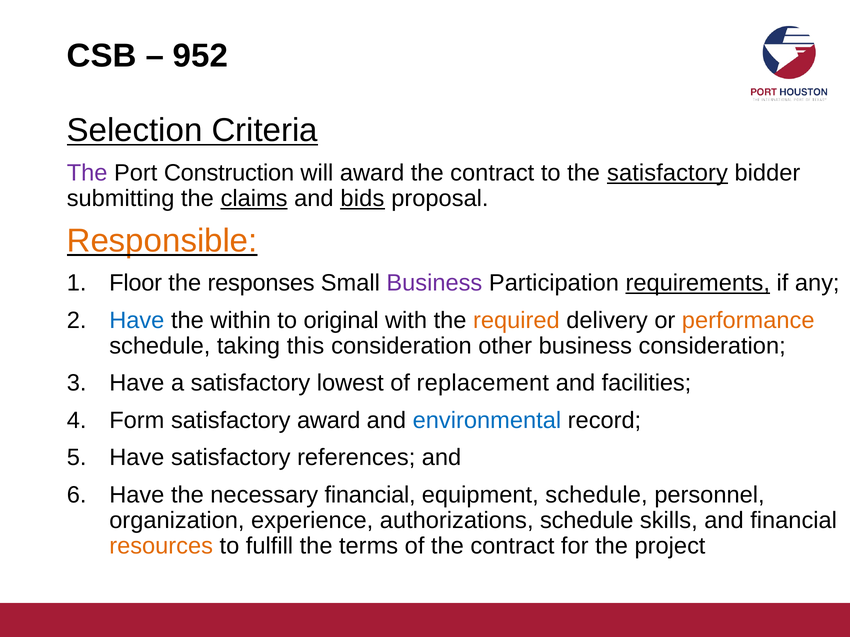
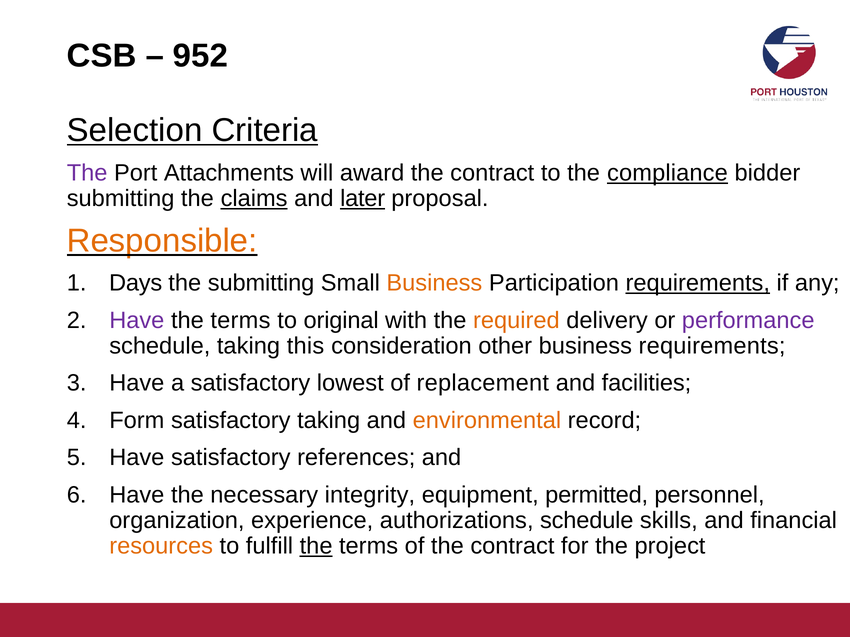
Construction: Construction -> Attachments (229, 173)
the satisfactory: satisfactory -> compliance (667, 173)
bids: bids -> later (363, 198)
Floor: Floor -> Days (136, 283)
the responses: responses -> submitting (261, 283)
Business colour: purple -> orange (434, 283)
Have colour: blue -> purple (137, 321)
within: within -> terms (240, 321)
performance colour: orange -> purple (748, 321)
business consideration: consideration -> requirements (712, 346)
satisfactory award: award -> taking (329, 421)
environmental colour: blue -> orange (487, 421)
necessary financial: financial -> integrity (370, 495)
equipment schedule: schedule -> permitted (597, 495)
the underline: none -> present (316, 546)
